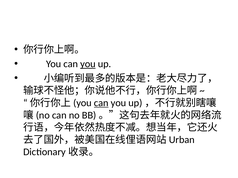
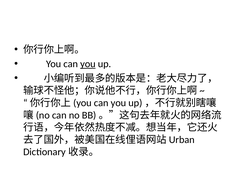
can underline: present -> none (101, 103)
